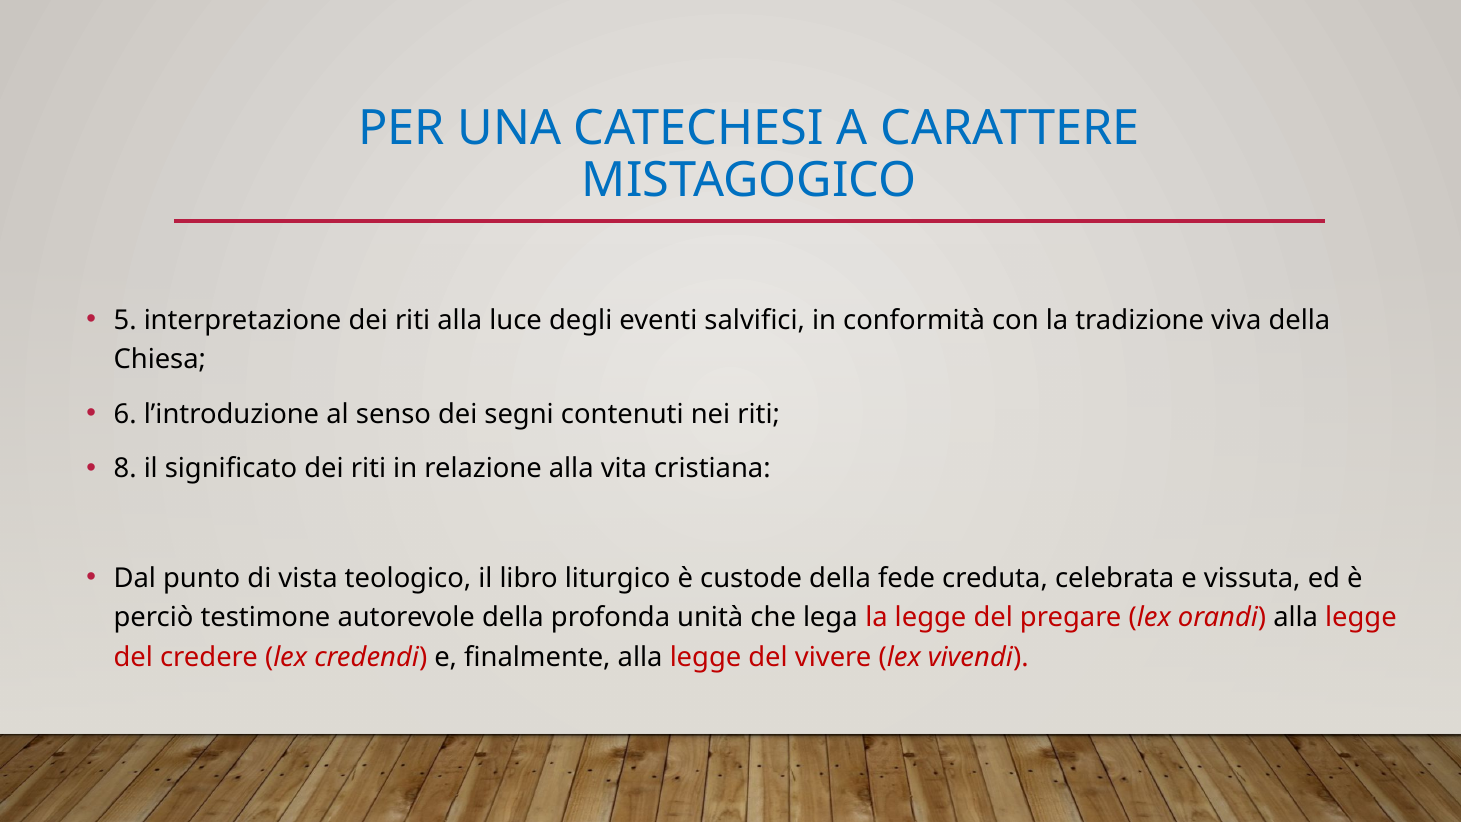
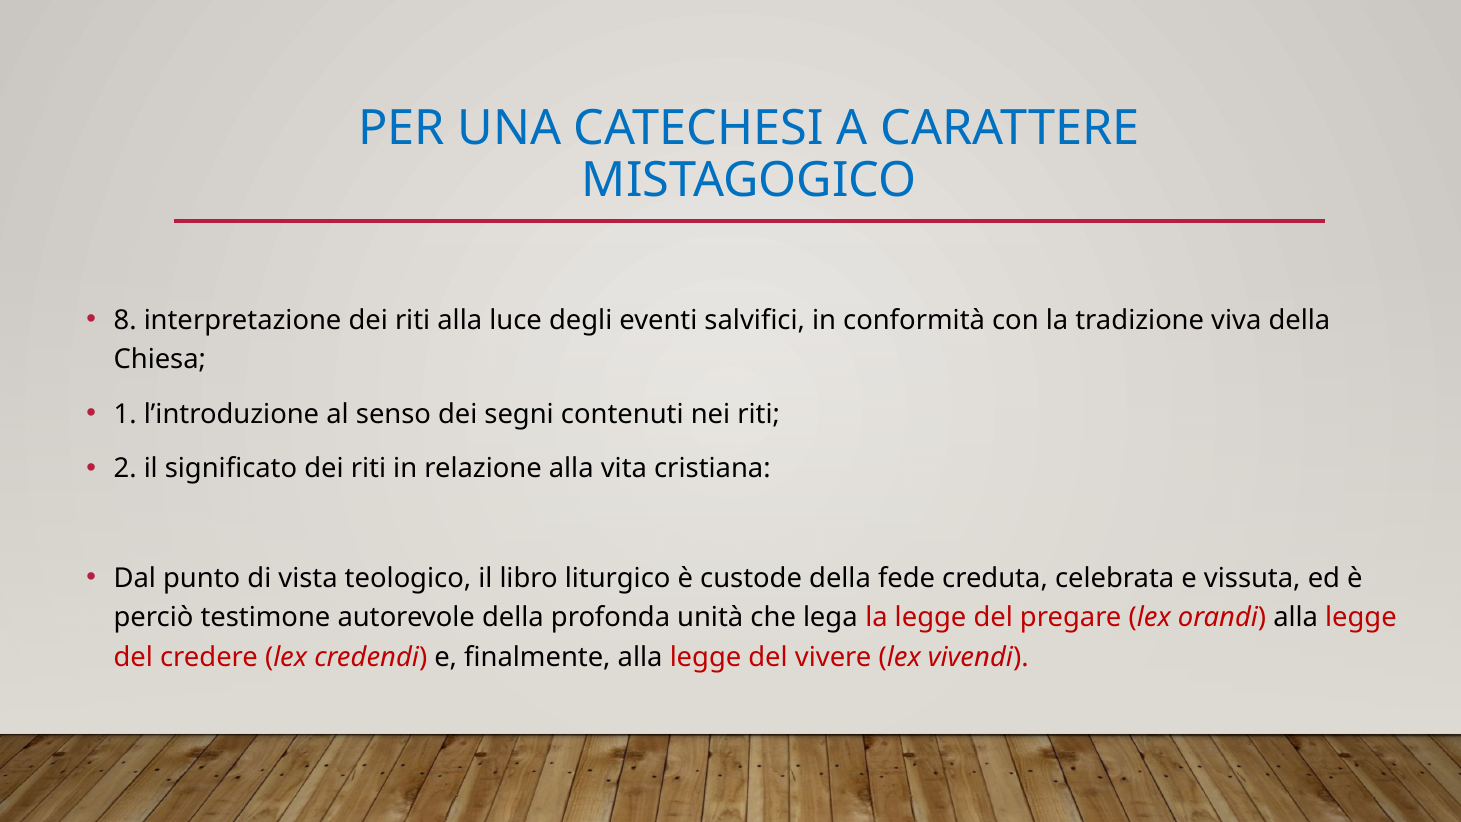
5: 5 -> 8 (125, 320)
6: 6 -> 1 (125, 414)
8: 8 -> 2 (125, 469)
